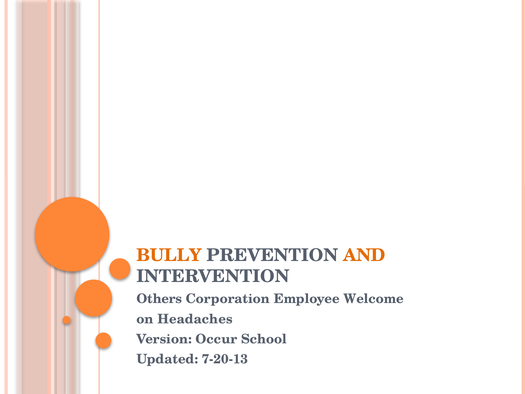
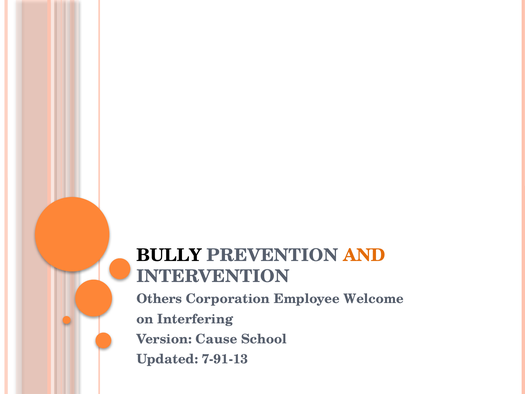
BULLY colour: orange -> black (169, 255)
Headaches: Headaches -> Interfering (195, 319)
Occur: Occur -> Cause (216, 339)
7-20-13: 7-20-13 -> 7-91-13 (225, 359)
